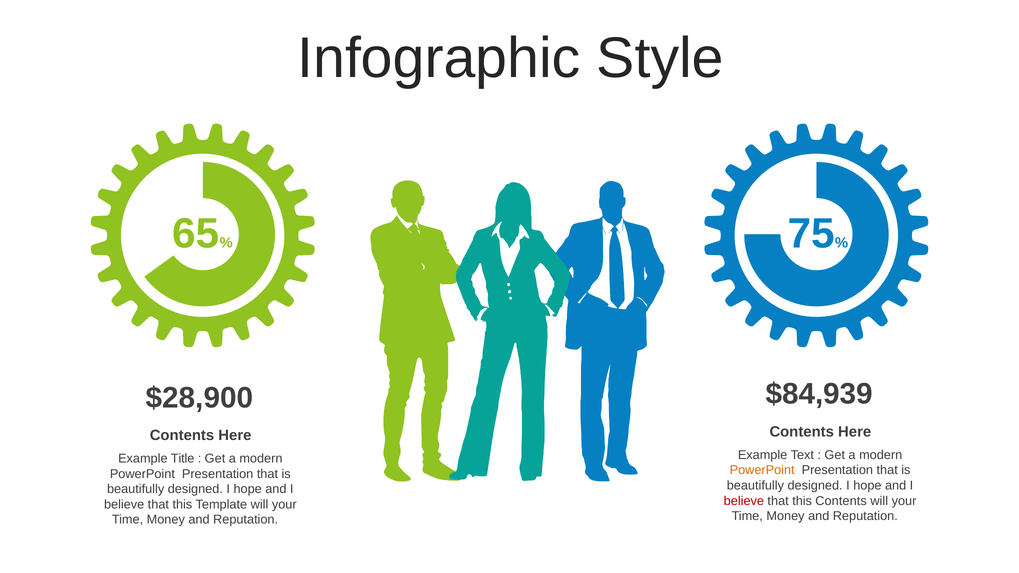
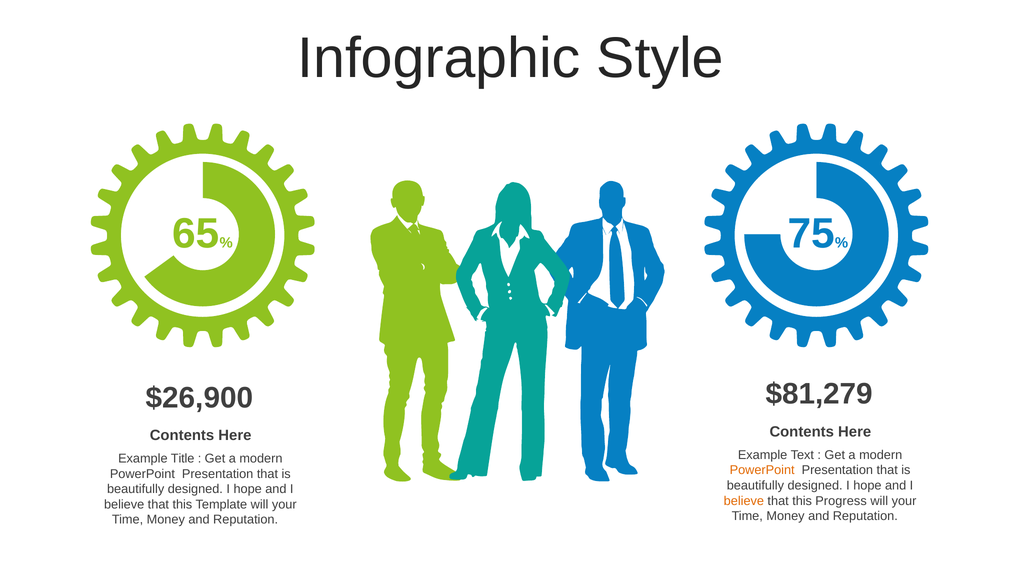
$84,939: $84,939 -> $81,279 (819, 394)
$28,900: $28,900 -> $26,900 (200, 398)
believe colour: red -> orange (744, 501)
this Contents: Contents -> Progress (841, 501)
